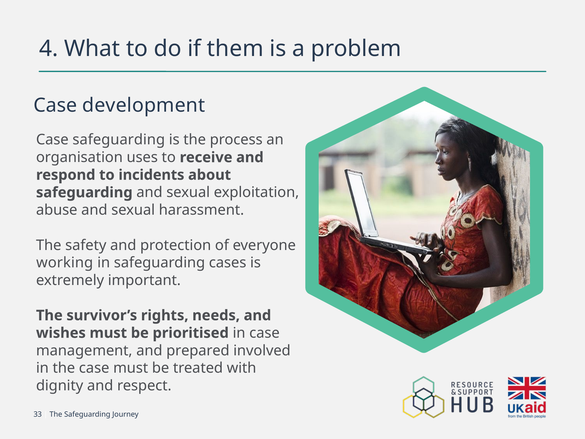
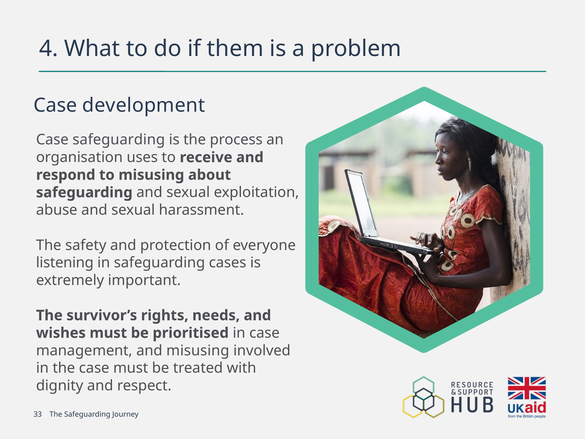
to incidents: incidents -> misusing (151, 175)
working: working -> listening (65, 263)
and prepared: prepared -> misusing (198, 350)
